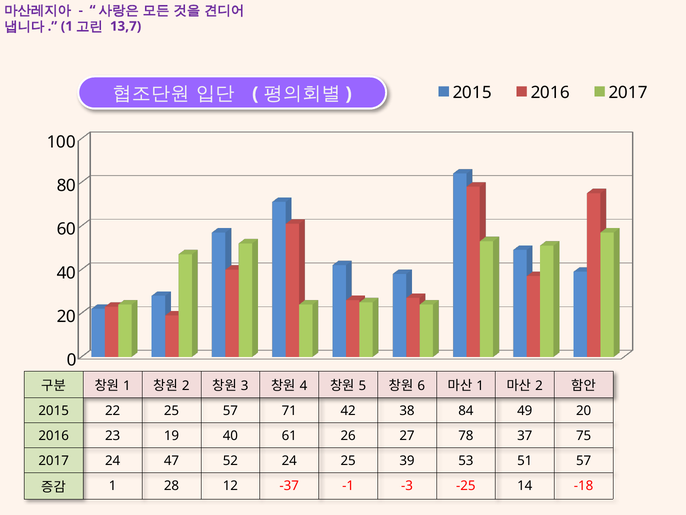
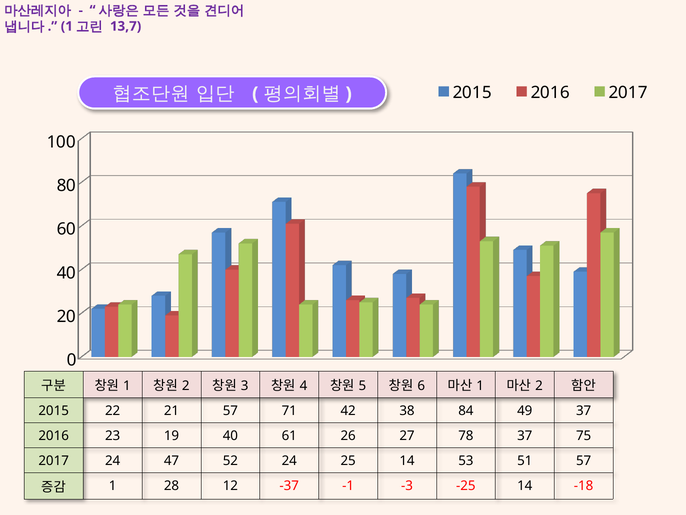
22 25: 25 -> 21 (171, 410)
49 20: 20 -> 37 (584, 410)
25 39: 39 -> 14 (407, 460)
